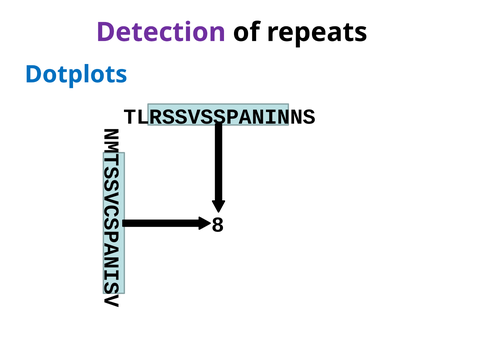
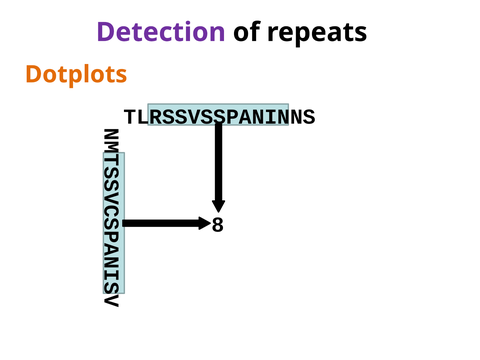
Dotplots colour: blue -> orange (76, 74)
